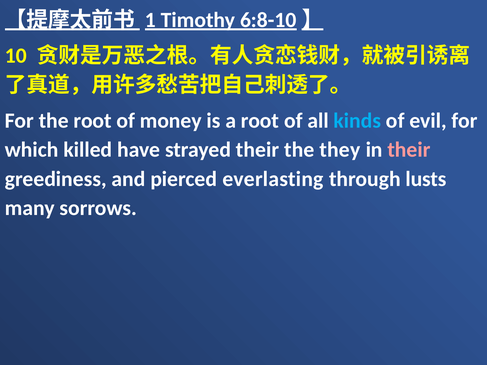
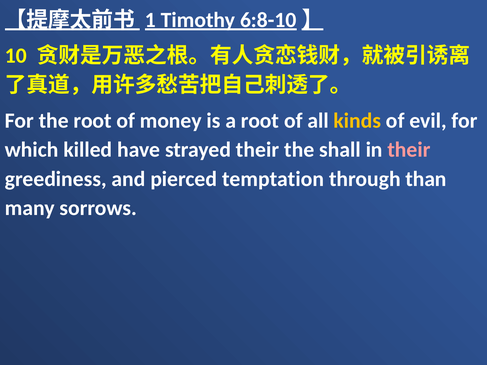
kinds colour: light blue -> yellow (357, 121)
they: they -> shall (340, 150)
everlasting: everlasting -> temptation (273, 179)
lusts: lusts -> than (426, 179)
